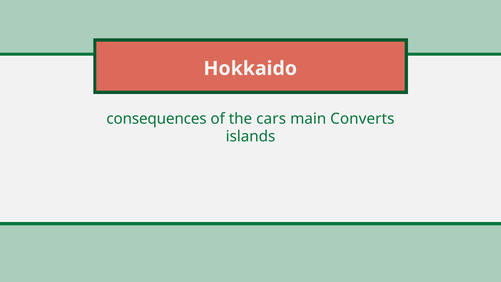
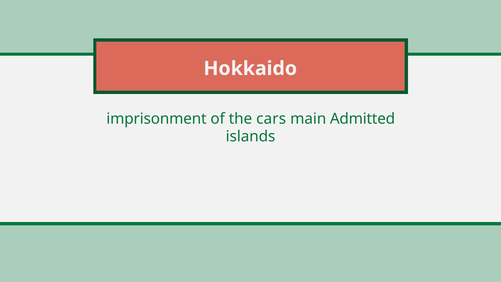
consequences: consequences -> imprisonment (156, 119)
Converts: Converts -> Admitted (362, 119)
